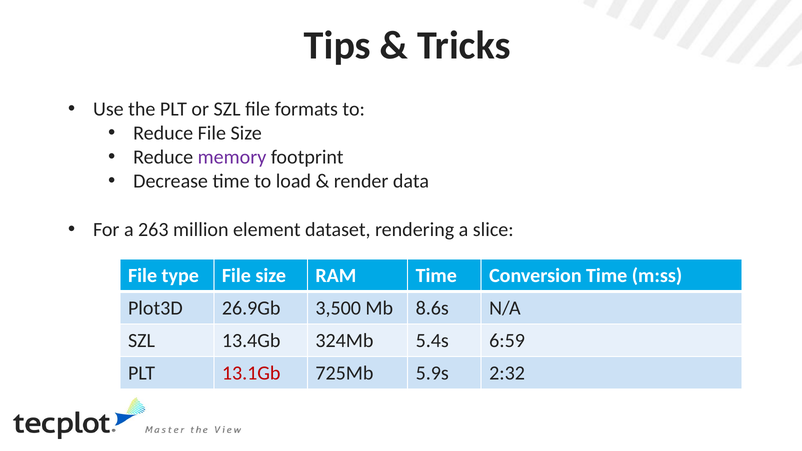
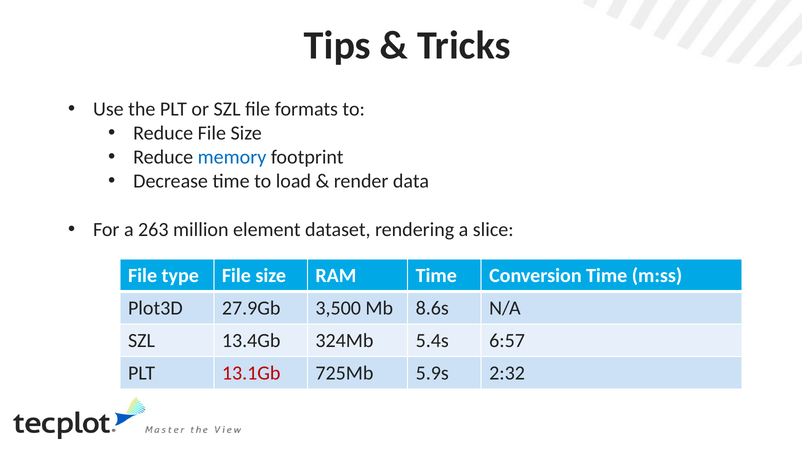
memory colour: purple -> blue (232, 157)
26.9Gb: 26.9Gb -> 27.9Gb (251, 308)
6:59: 6:59 -> 6:57 (507, 341)
